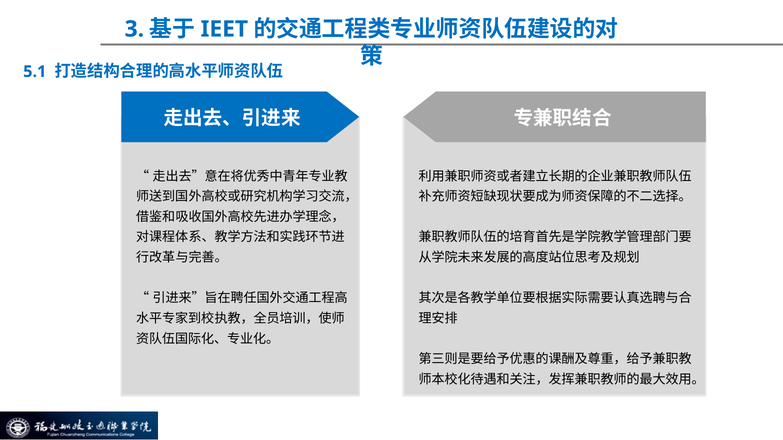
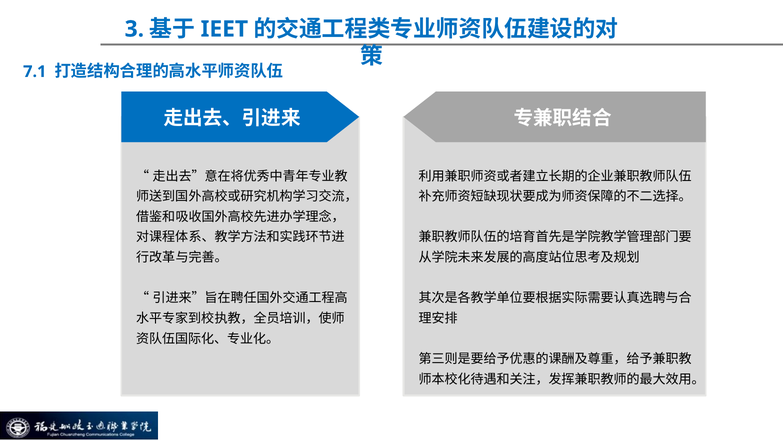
5.1: 5.1 -> 7.1 (35, 72)
